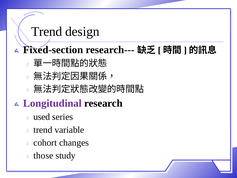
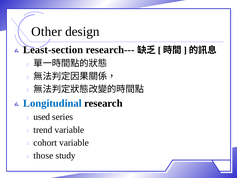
Trend: Trend -> Other (47, 32)
Fixed-section: Fixed-section -> Least-section (53, 50)
Longitudinal colour: purple -> blue (52, 103)
cohort changes: changes -> variable (74, 143)
